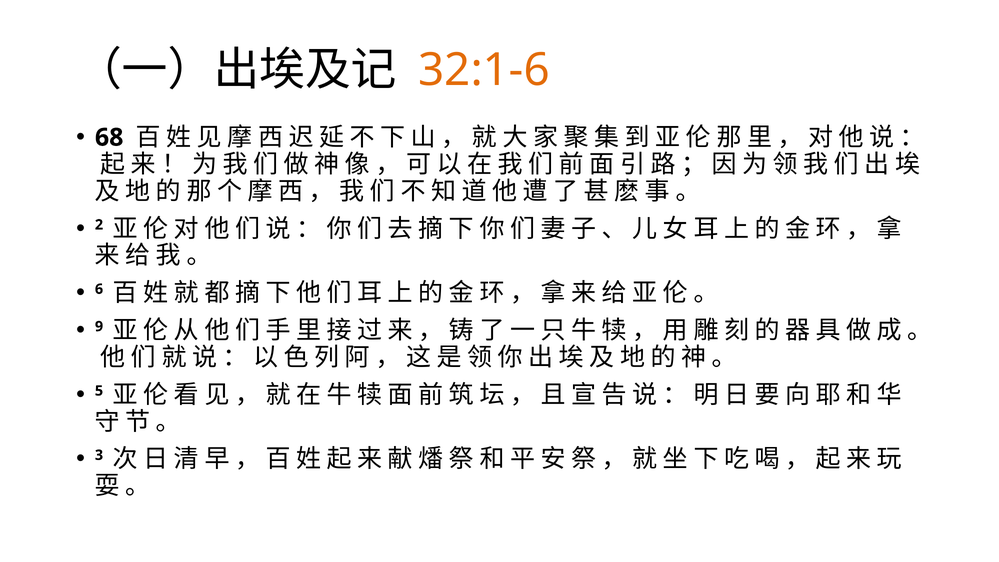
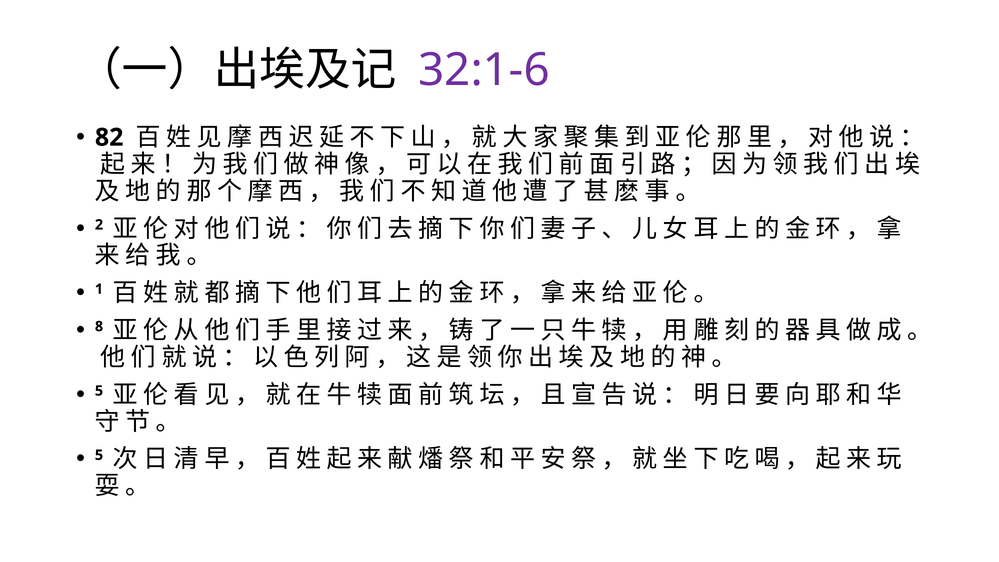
32:1-6 colour: orange -> purple (484, 70)
68: 68 -> 82 (109, 137)
6: 6 -> 1 (99, 289)
9: 9 -> 8 (99, 326)
3: 3 -> 5 (99, 455)
